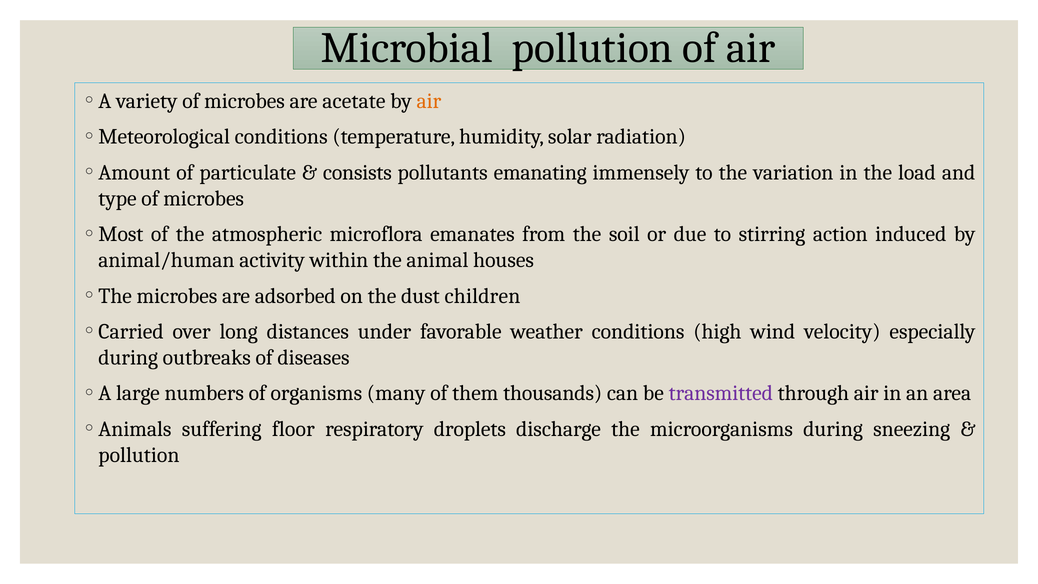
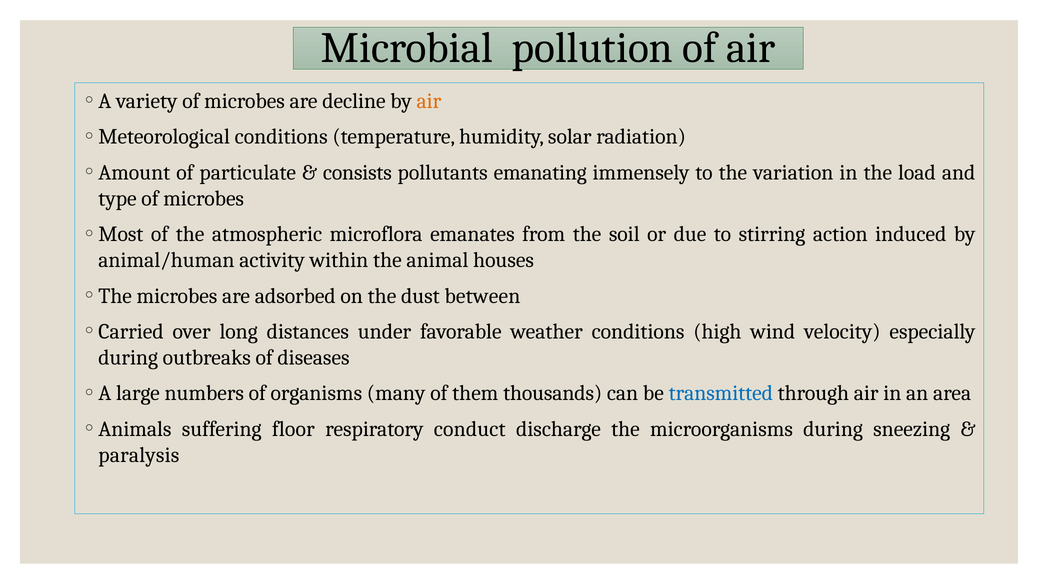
acetate: acetate -> decline (354, 101)
children: children -> between (482, 296)
transmitted colour: purple -> blue (721, 393)
droplets: droplets -> conduct (470, 429)
pollution: pollution -> paralysis (139, 455)
